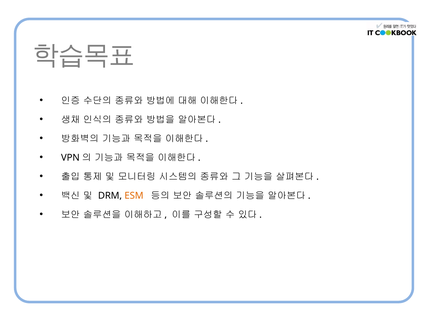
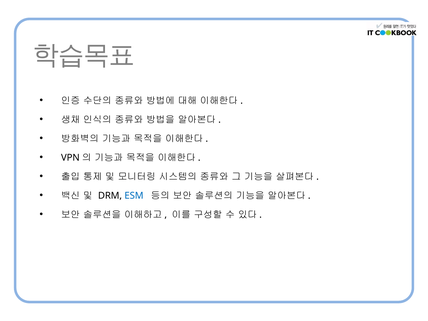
ESM colour: orange -> blue (134, 196)
